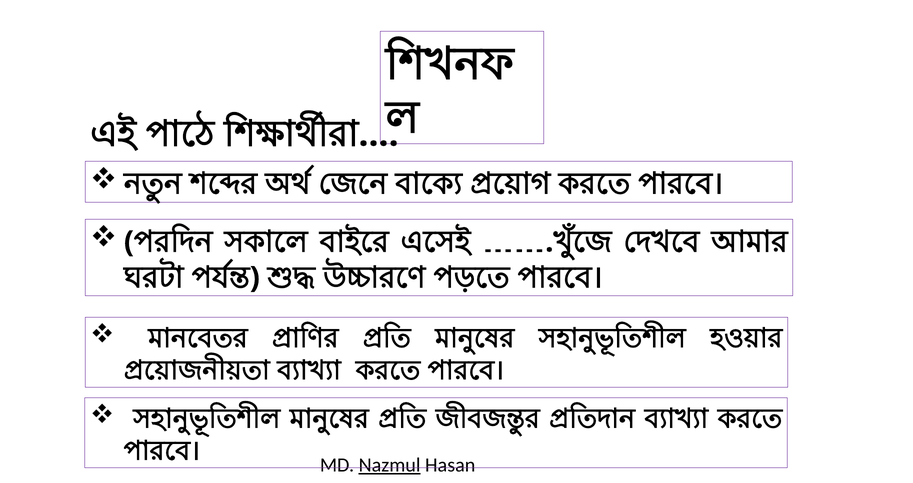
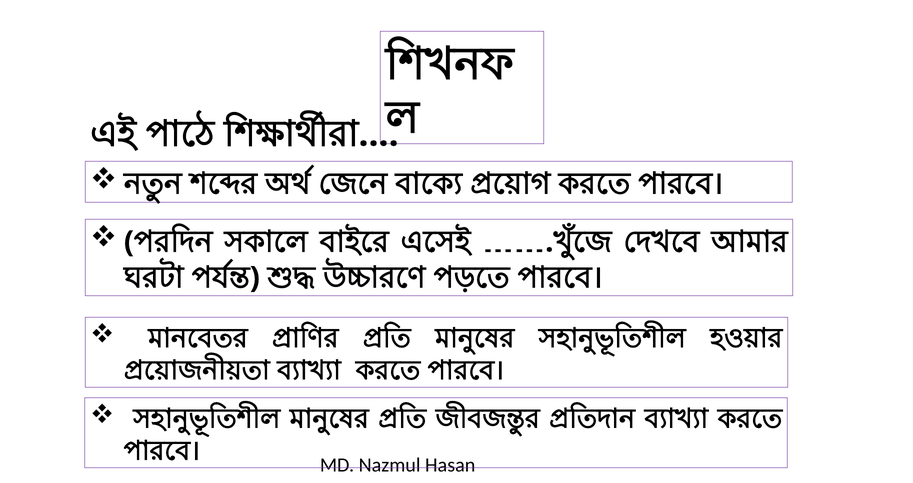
Nazmul underline: present -> none (390, 465)
